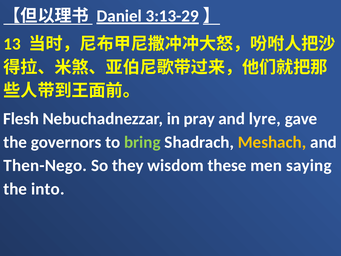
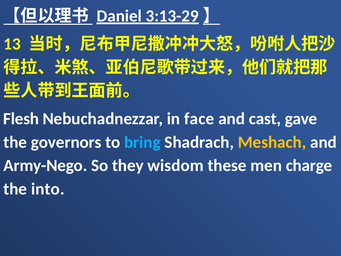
pray: pray -> face (199, 119)
lyre: lyre -> cast (265, 119)
bring colour: light green -> light blue (142, 142)
Then-Nego: Then-Nego -> Army-Nego (45, 165)
saying: saying -> charge (309, 165)
